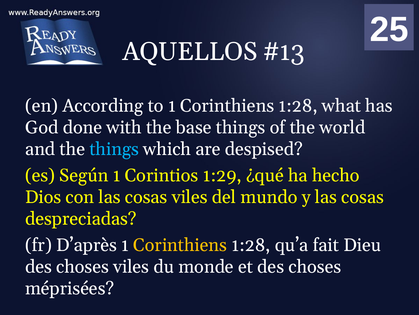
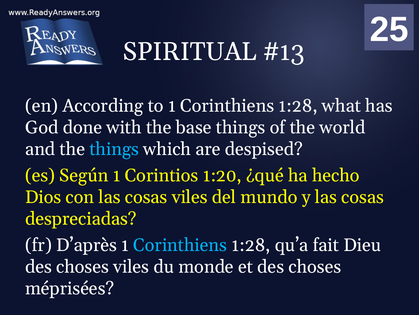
AQUELLOS: AQUELLOS -> SPIRITUAL (190, 52)
1:29: 1:29 -> 1:20 (222, 175)
Corinthiens colour: yellow -> light blue (180, 245)
